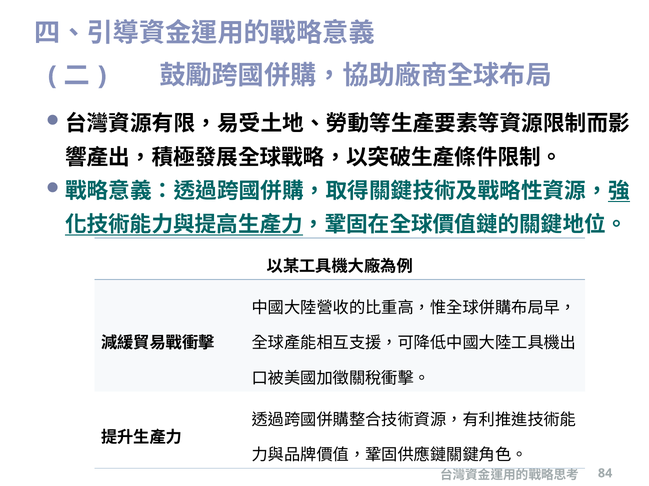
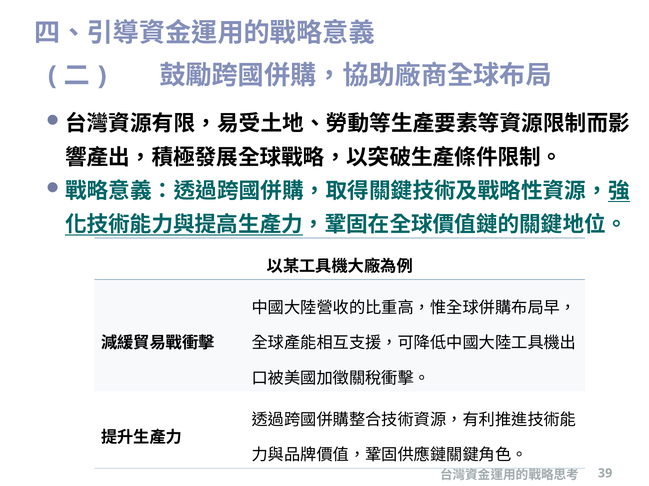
84: 84 -> 39 (605, 474)
